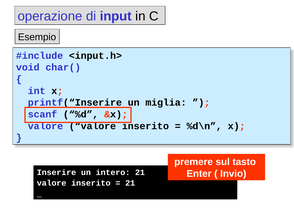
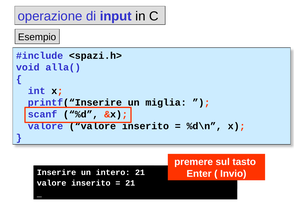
<input.h>: <input.h> -> <spazi.h> (95, 56)
char(: char( -> alla( (63, 68)
